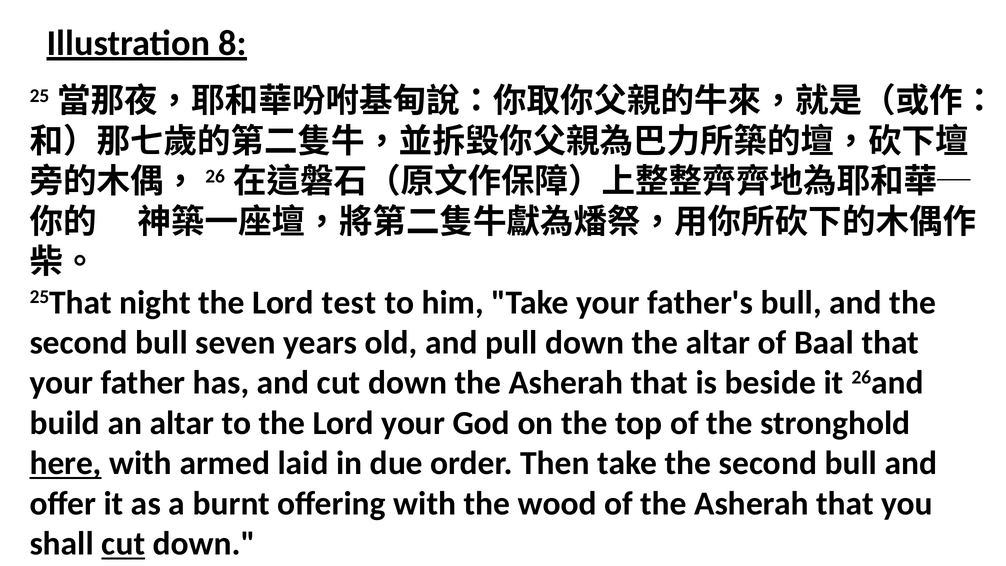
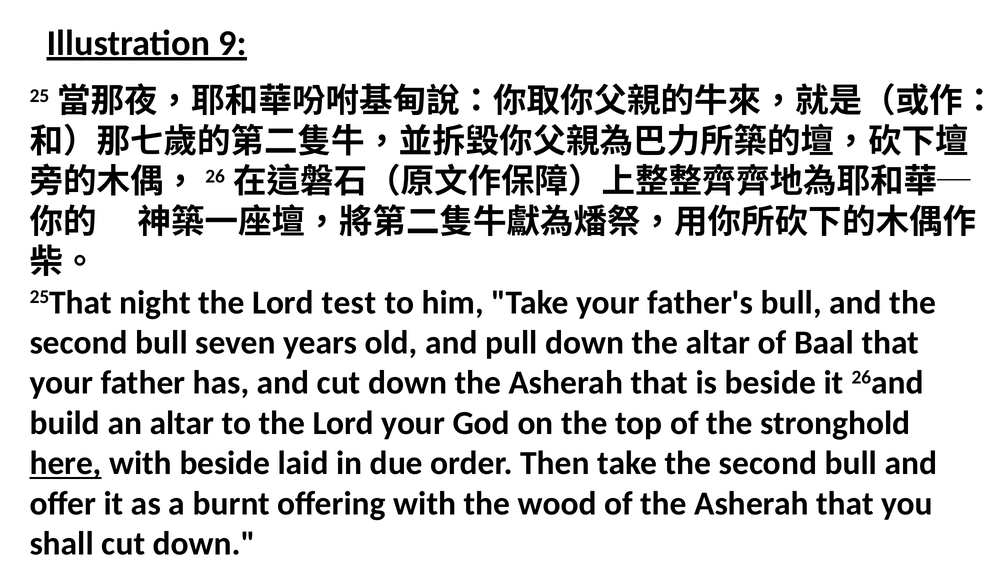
8: 8 -> 9 (233, 43)
with armed: armed -> beside (225, 463)
cut underline: present -> none (123, 544)
